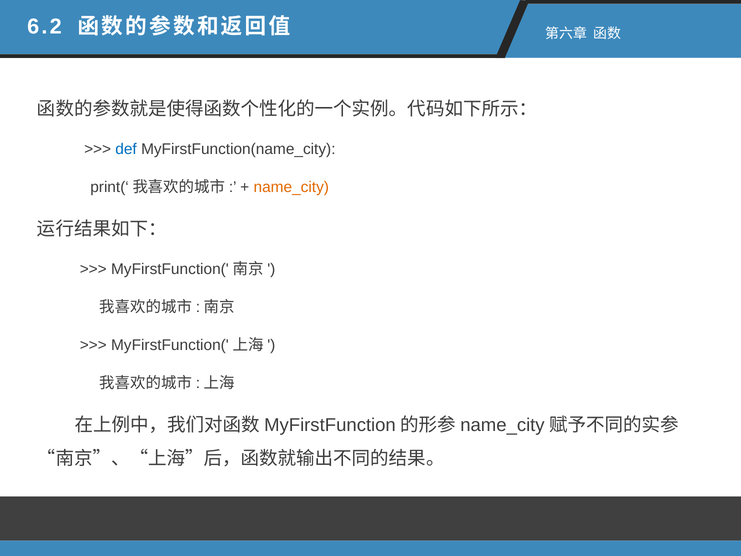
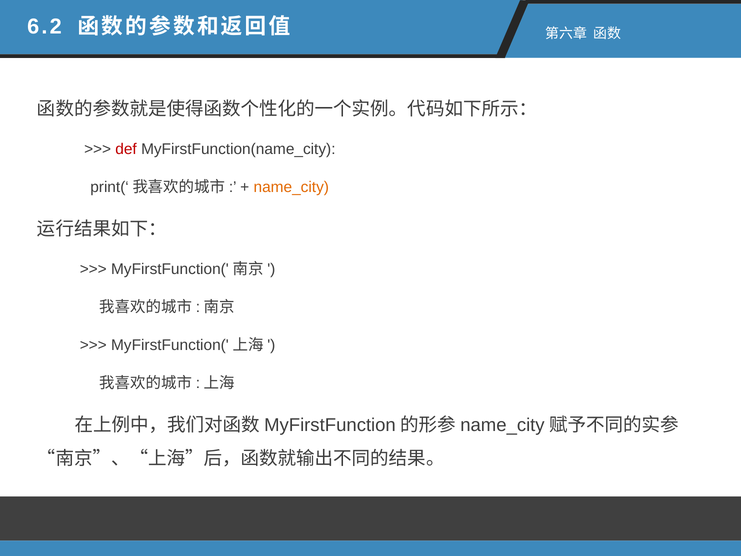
def colour: blue -> red (126, 149)
